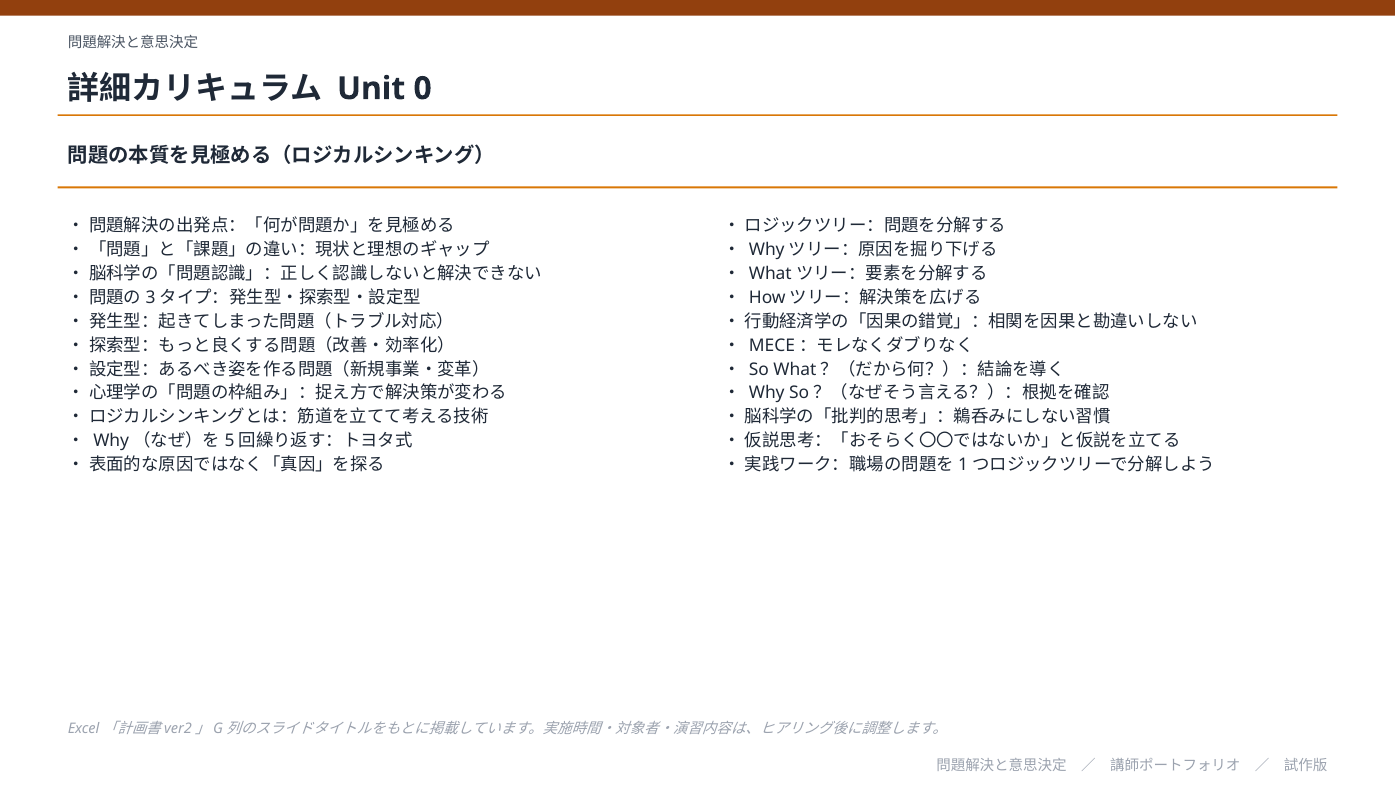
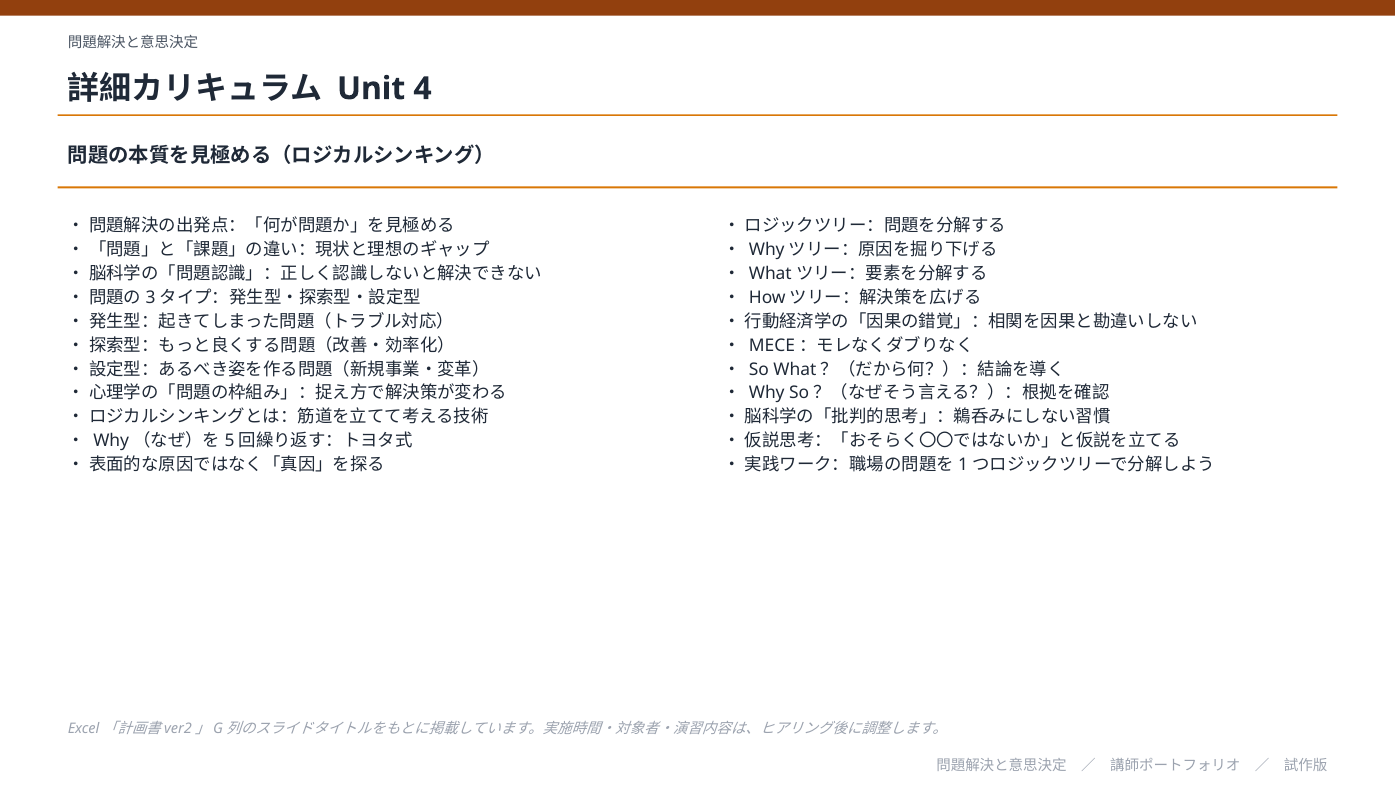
0: 0 -> 4 (423, 89)
